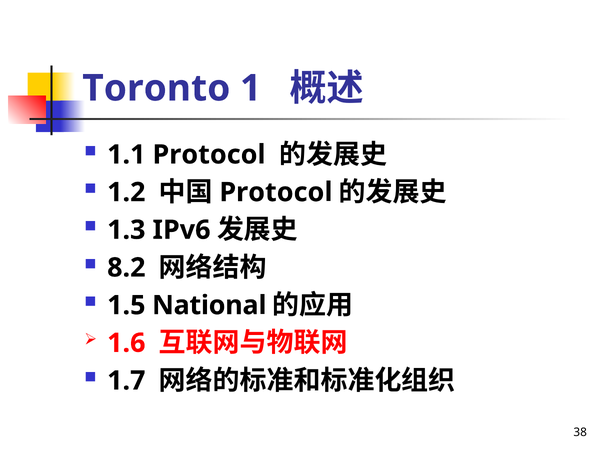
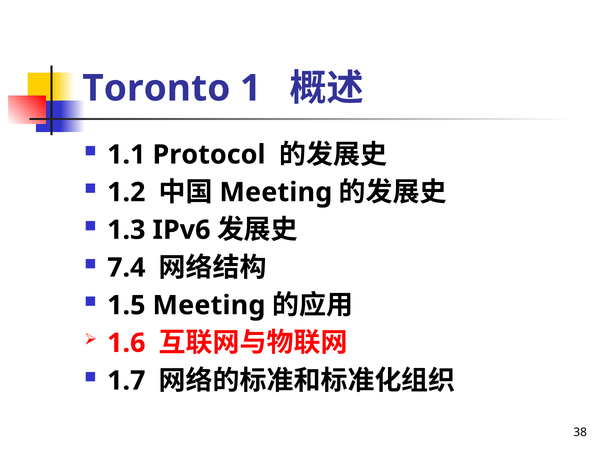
Protocol: Protocol -> Meeting (276, 193)
8.2: 8.2 -> 7.4 (126, 268)
1.5 National: National -> Meeting (209, 306)
